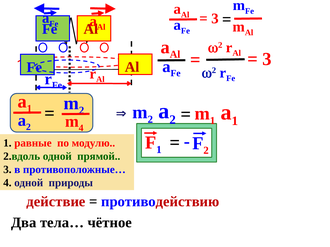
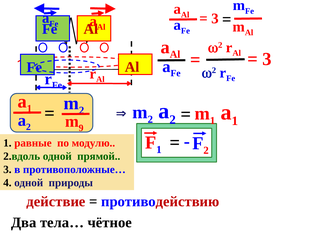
4: 4 -> 9 (81, 128)
